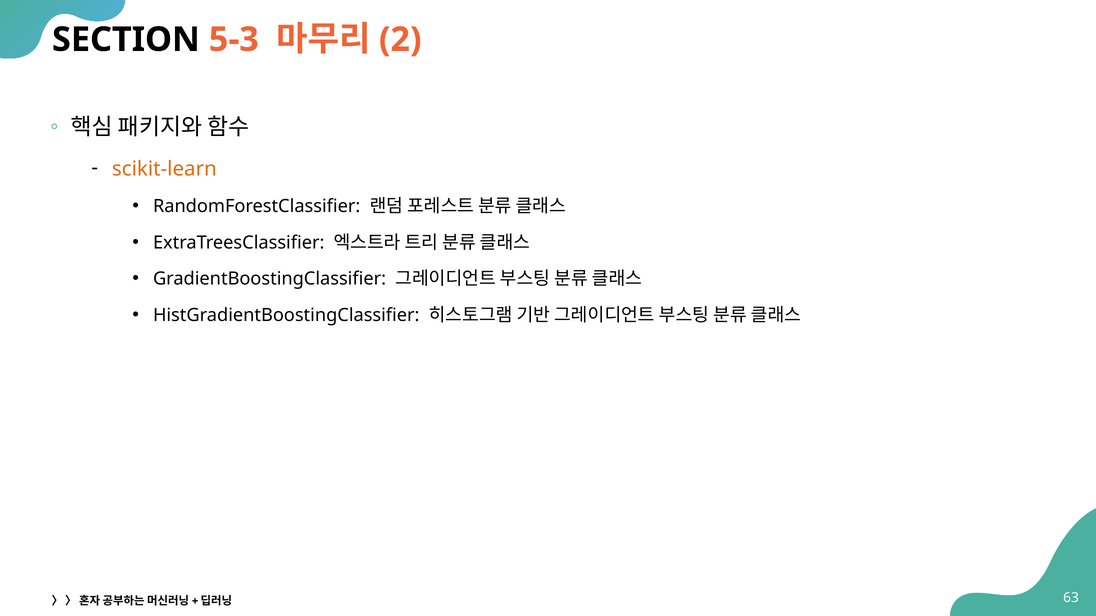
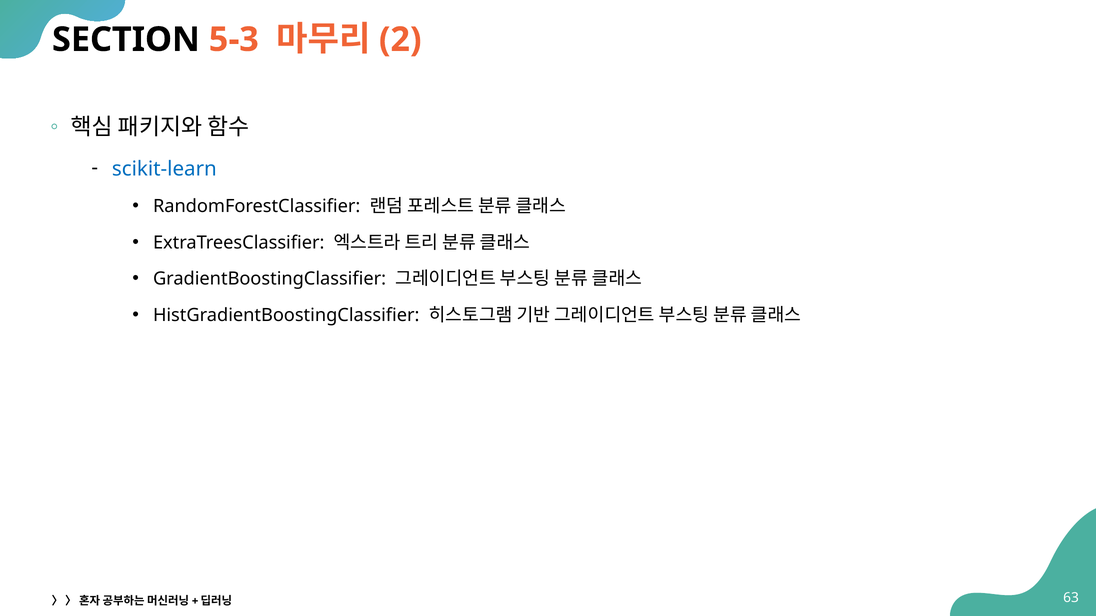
scikit-learn colour: orange -> blue (164, 169)
